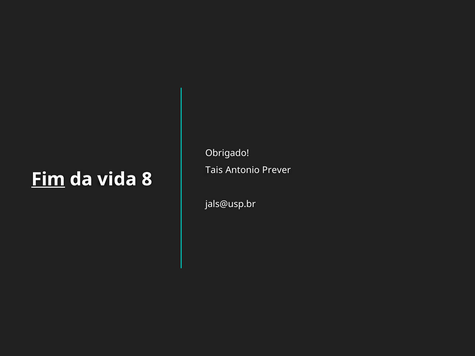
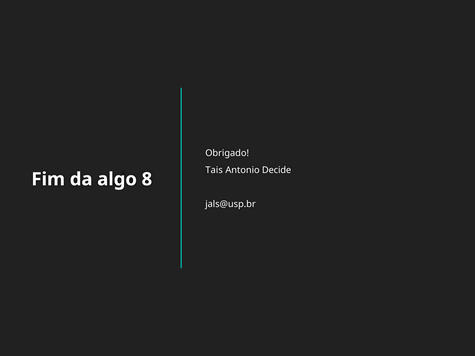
Prever: Prever -> Decide (277, 170)
Fim underline: present -> none (48, 179)
vida: vida -> algo (117, 179)
